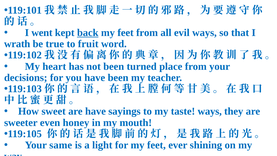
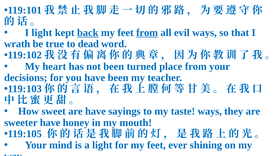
I went: went -> light (42, 33)
from underline: none -> present (147, 33)
fruit: fruit -> dead (88, 44)
sweeter even: even -> have (50, 122)
same: same -> mind (61, 145)
